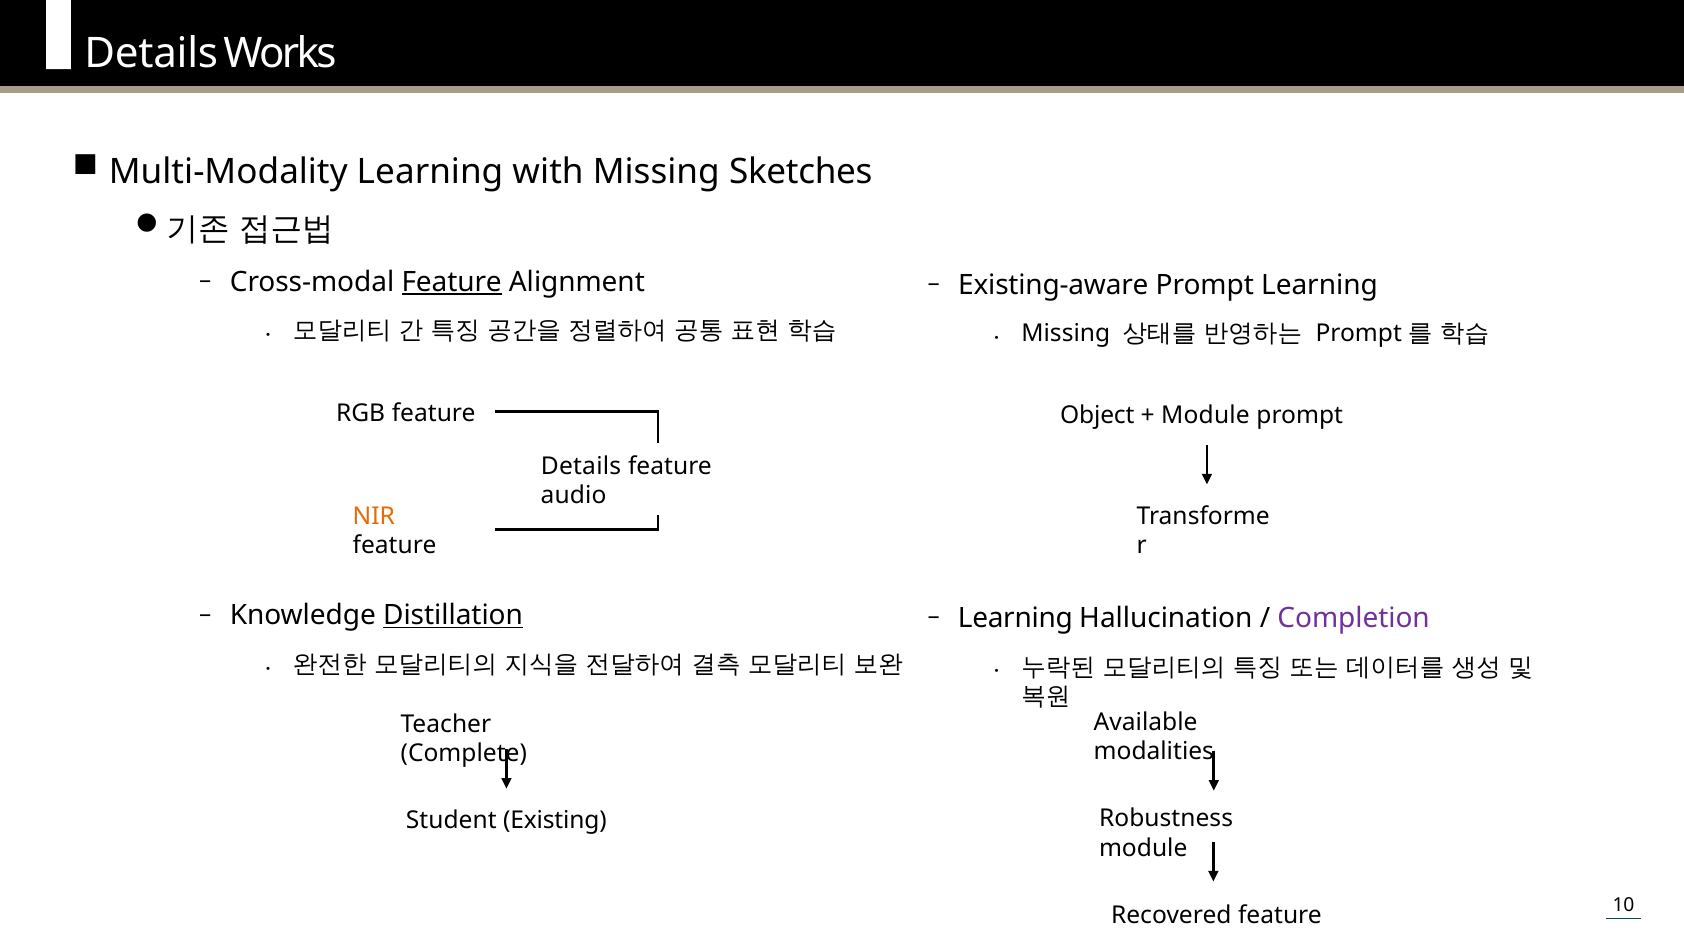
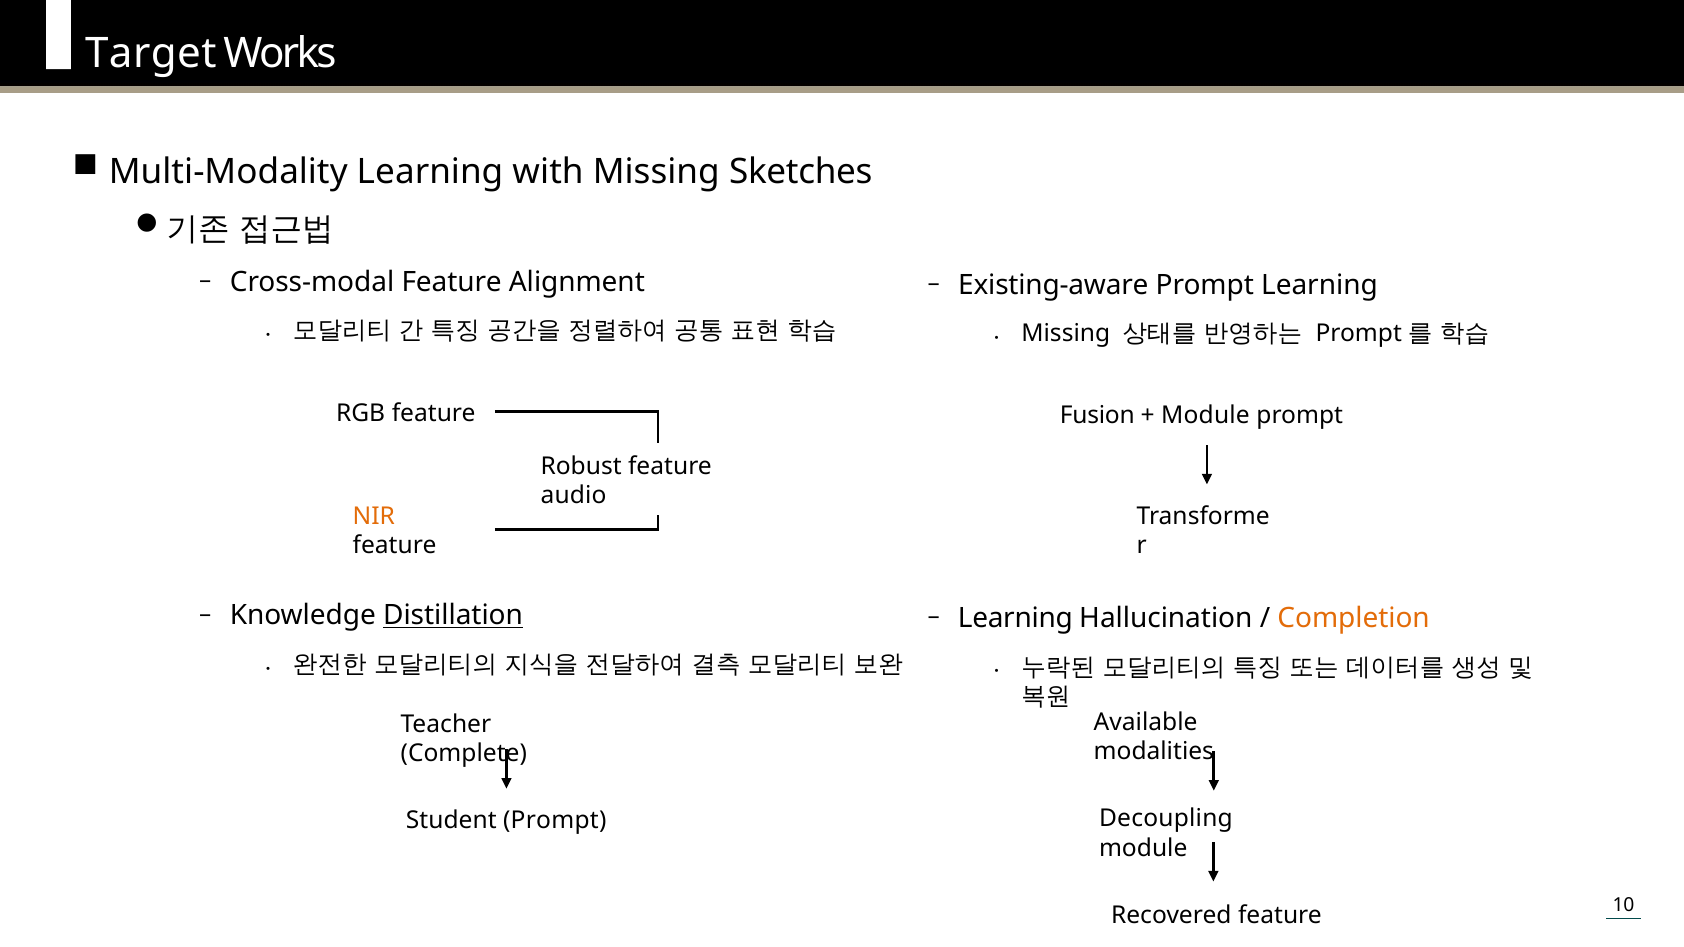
Details: Details -> Target (151, 54)
Feature underline: present -> none (452, 282)
Object: Object -> Fusion (1097, 416)
Details: Details -> Robust (581, 466)
Completion colour: purple -> orange (1354, 618)
Robustness: Robustness -> Decoupling (1166, 819)
Student Existing: Existing -> Prompt (555, 821)
